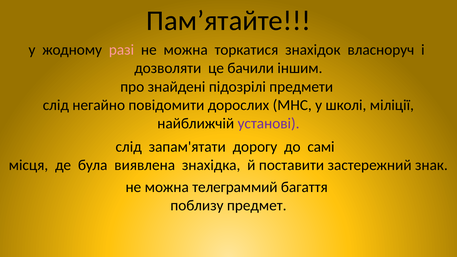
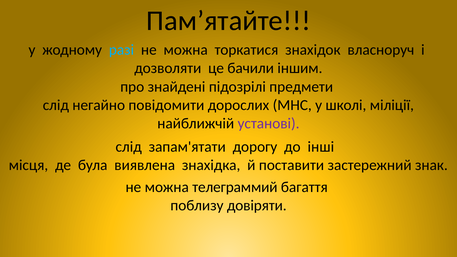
разі colour: pink -> light blue (121, 50)
самі: самі -> інші (321, 147)
предмет: предмет -> довіряти (257, 206)
